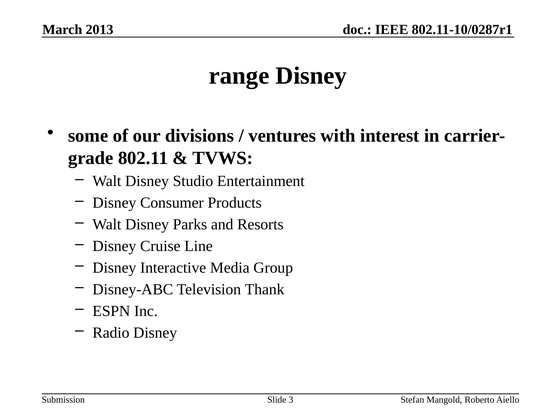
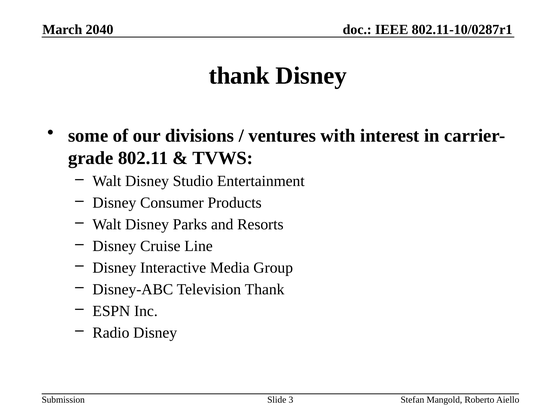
2013: 2013 -> 2040 (100, 30)
range: range -> thank (239, 76)
